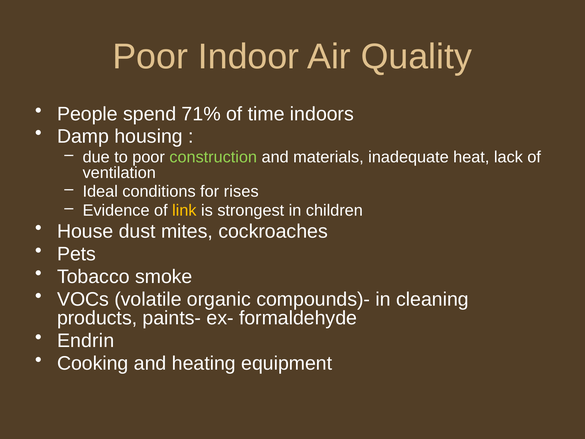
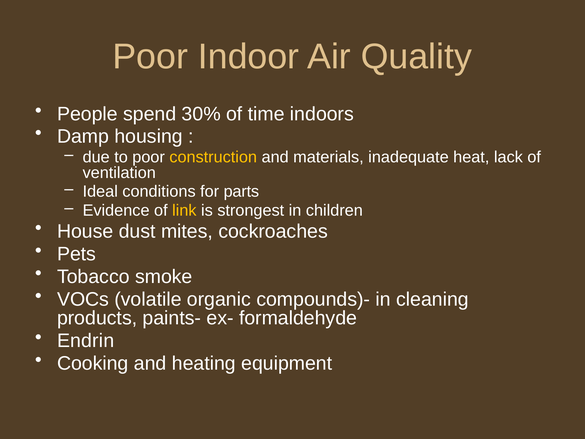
71%: 71% -> 30% (201, 114)
construction colour: light green -> yellow (213, 157)
rises: rises -> parts (241, 191)
